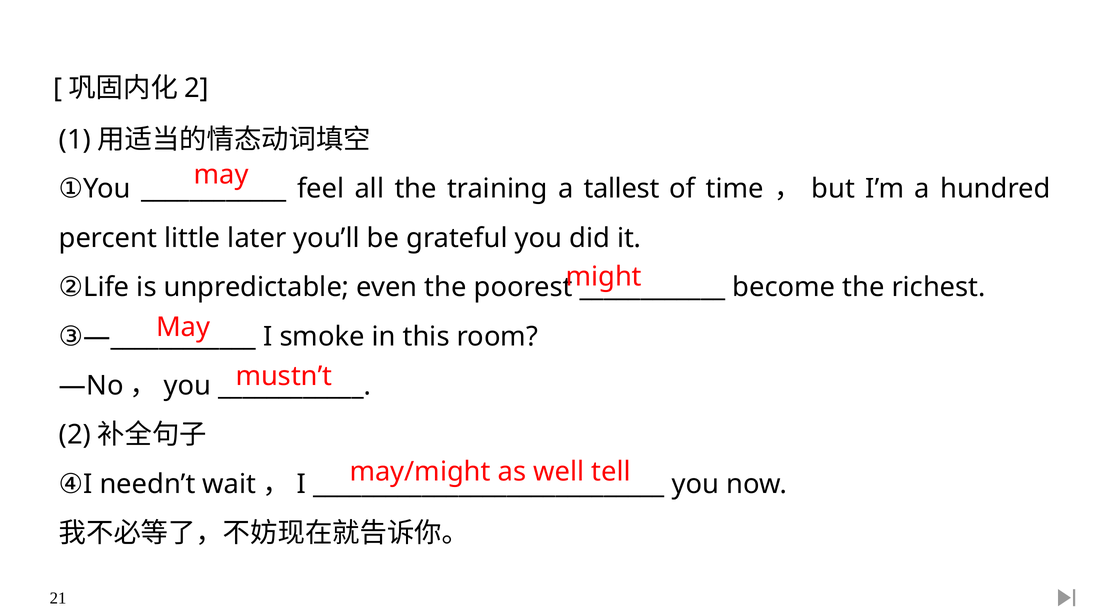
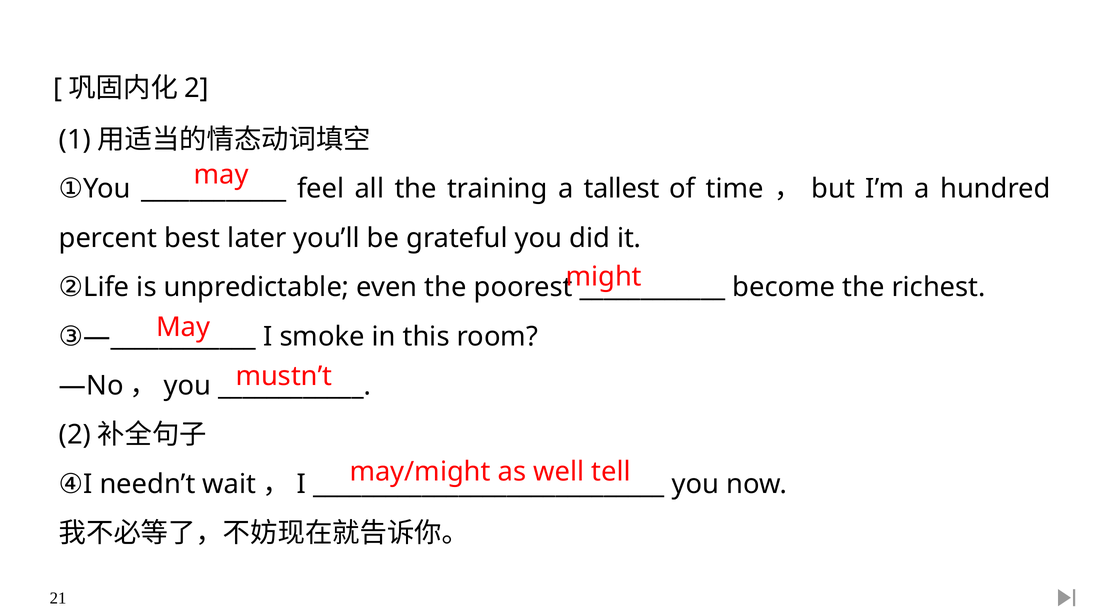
little: little -> best (192, 238)
